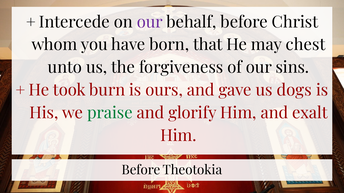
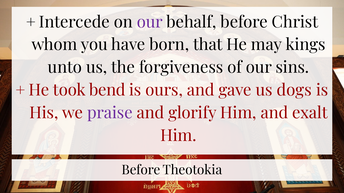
chest: chest -> kings (306, 45)
burn: burn -> bend (107, 90)
praise colour: green -> purple (110, 113)
